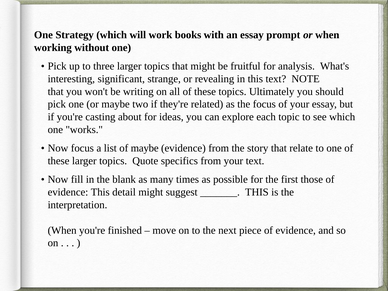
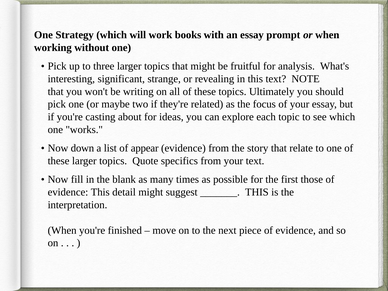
Now focus: focus -> down (82, 148)
of maybe: maybe -> appear (145, 148)
